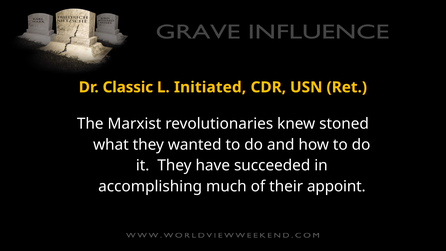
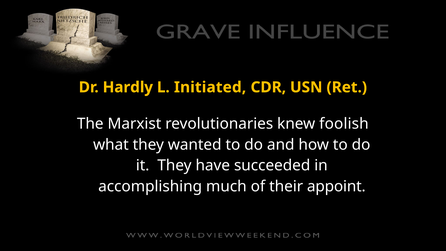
Classic: Classic -> Hardly (128, 87)
stoned: stoned -> foolish (344, 124)
